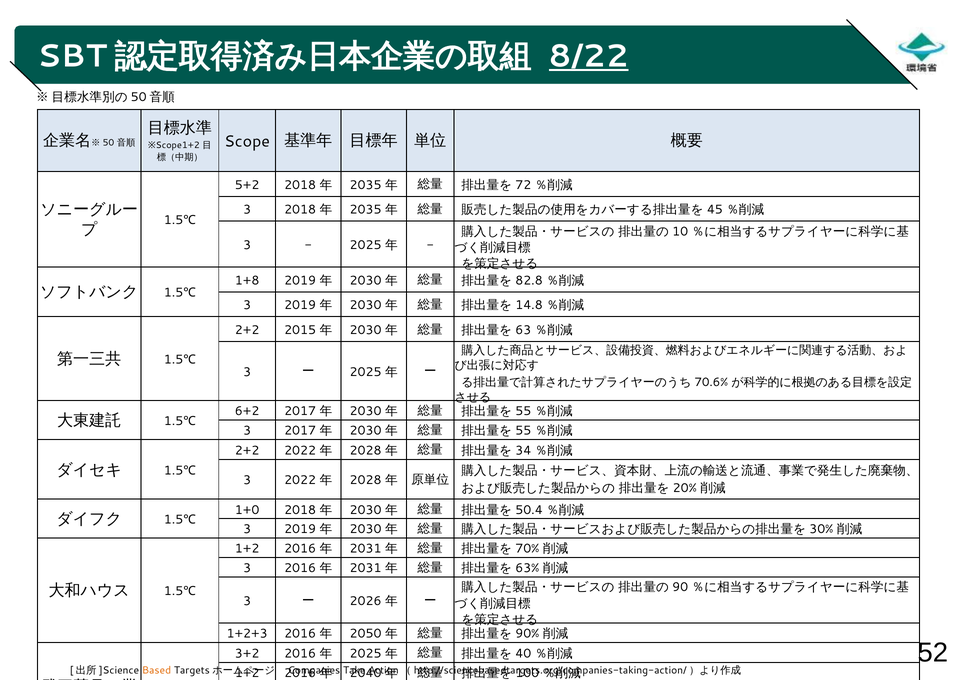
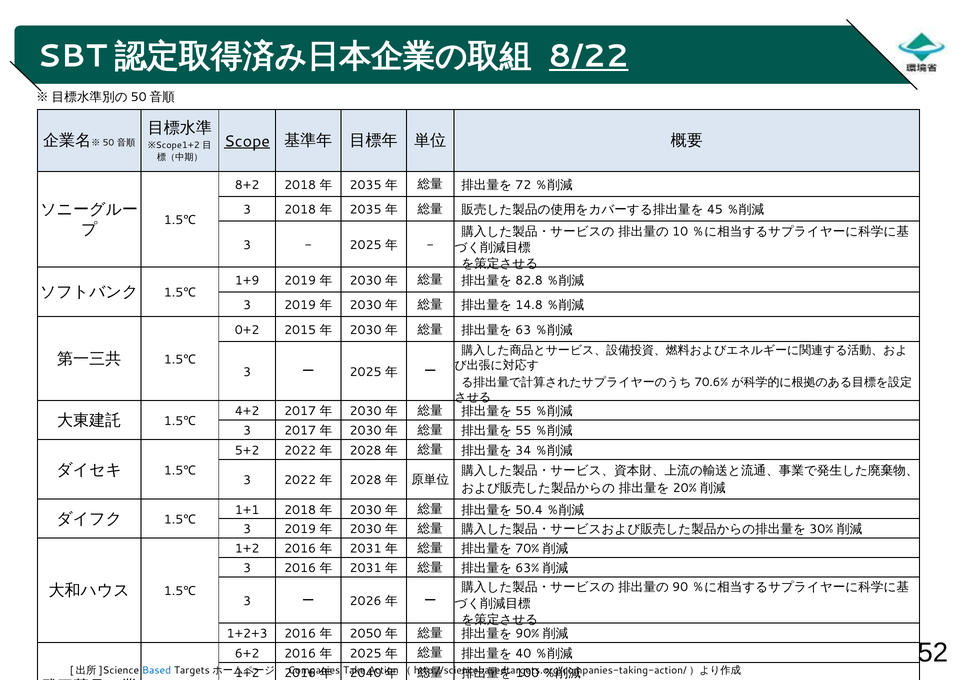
Scope underline: none -> present (247, 141)
5+2: 5+2 -> 8+2 (247, 185)
1+8: 1+8 -> 1+9 (247, 280)
2+2: 2+2 -> 0+2 (247, 330)
6+2: 6+2 -> 4+2 (247, 411)
2+2: 2+2 -> 5+2 (247, 451)
1+0: 1+0 -> 1+1 (247, 510)
3+2: 3+2 -> 6+2 (247, 654)
Based colour: orange -> blue (157, 670)
